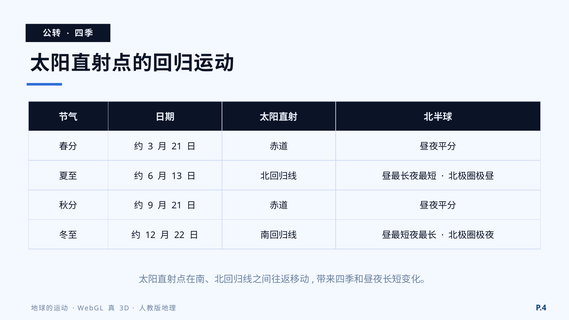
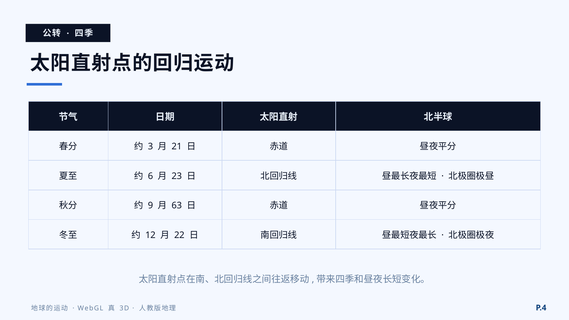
13: 13 -> 23 (177, 176)
21: 21 -> 63 (177, 206)
